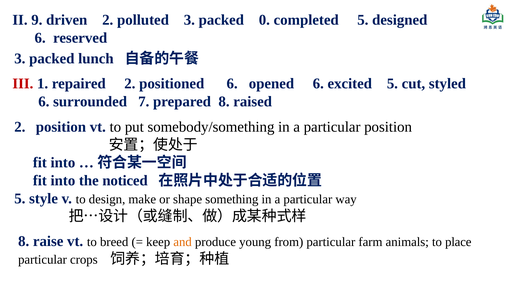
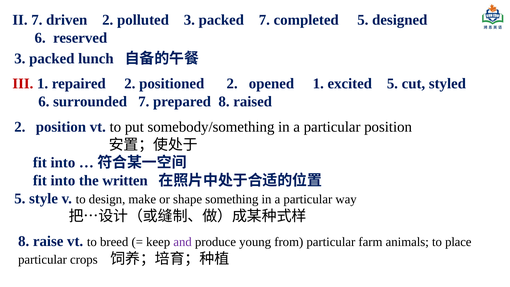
II 9: 9 -> 7 (37, 20)
packed 0: 0 -> 7 (264, 20)
positioned 6: 6 -> 2 (232, 84)
opened 6: 6 -> 1 (318, 84)
noticed: noticed -> written (125, 180)
and colour: orange -> purple (183, 242)
